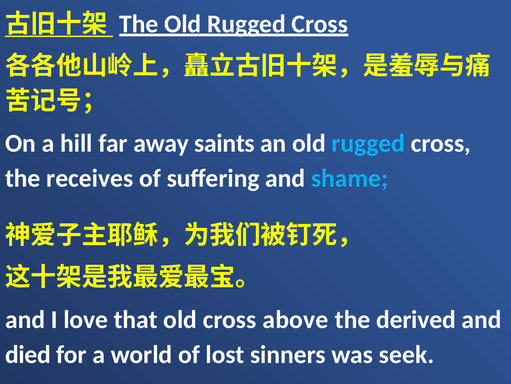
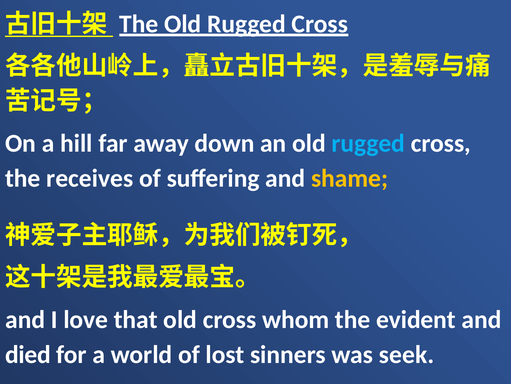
saints: saints -> down (224, 143)
shame colour: light blue -> yellow (350, 178)
above: above -> whom (296, 319)
derived: derived -> evident (416, 319)
